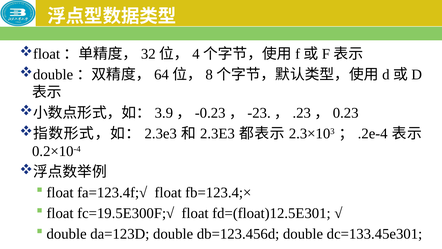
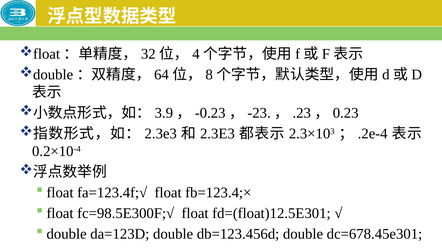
fc=19.5E300F;√: fc=19.5E300F;√ -> fc=98.5E300F;√ (126, 213)
dc=133.45e301: dc=133.45e301 -> dc=678.45e301 (374, 234)
